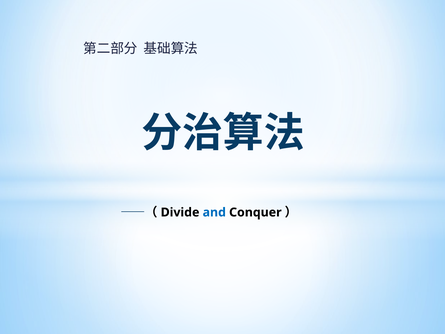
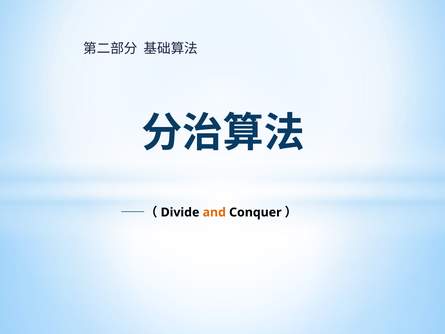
and colour: blue -> orange (214, 212)
